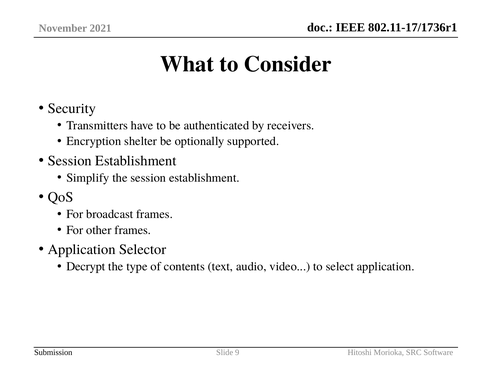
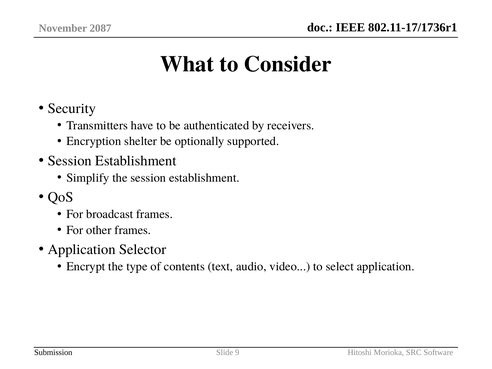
2021: 2021 -> 2087 (101, 28)
Decrypt: Decrypt -> Encrypt (86, 266)
